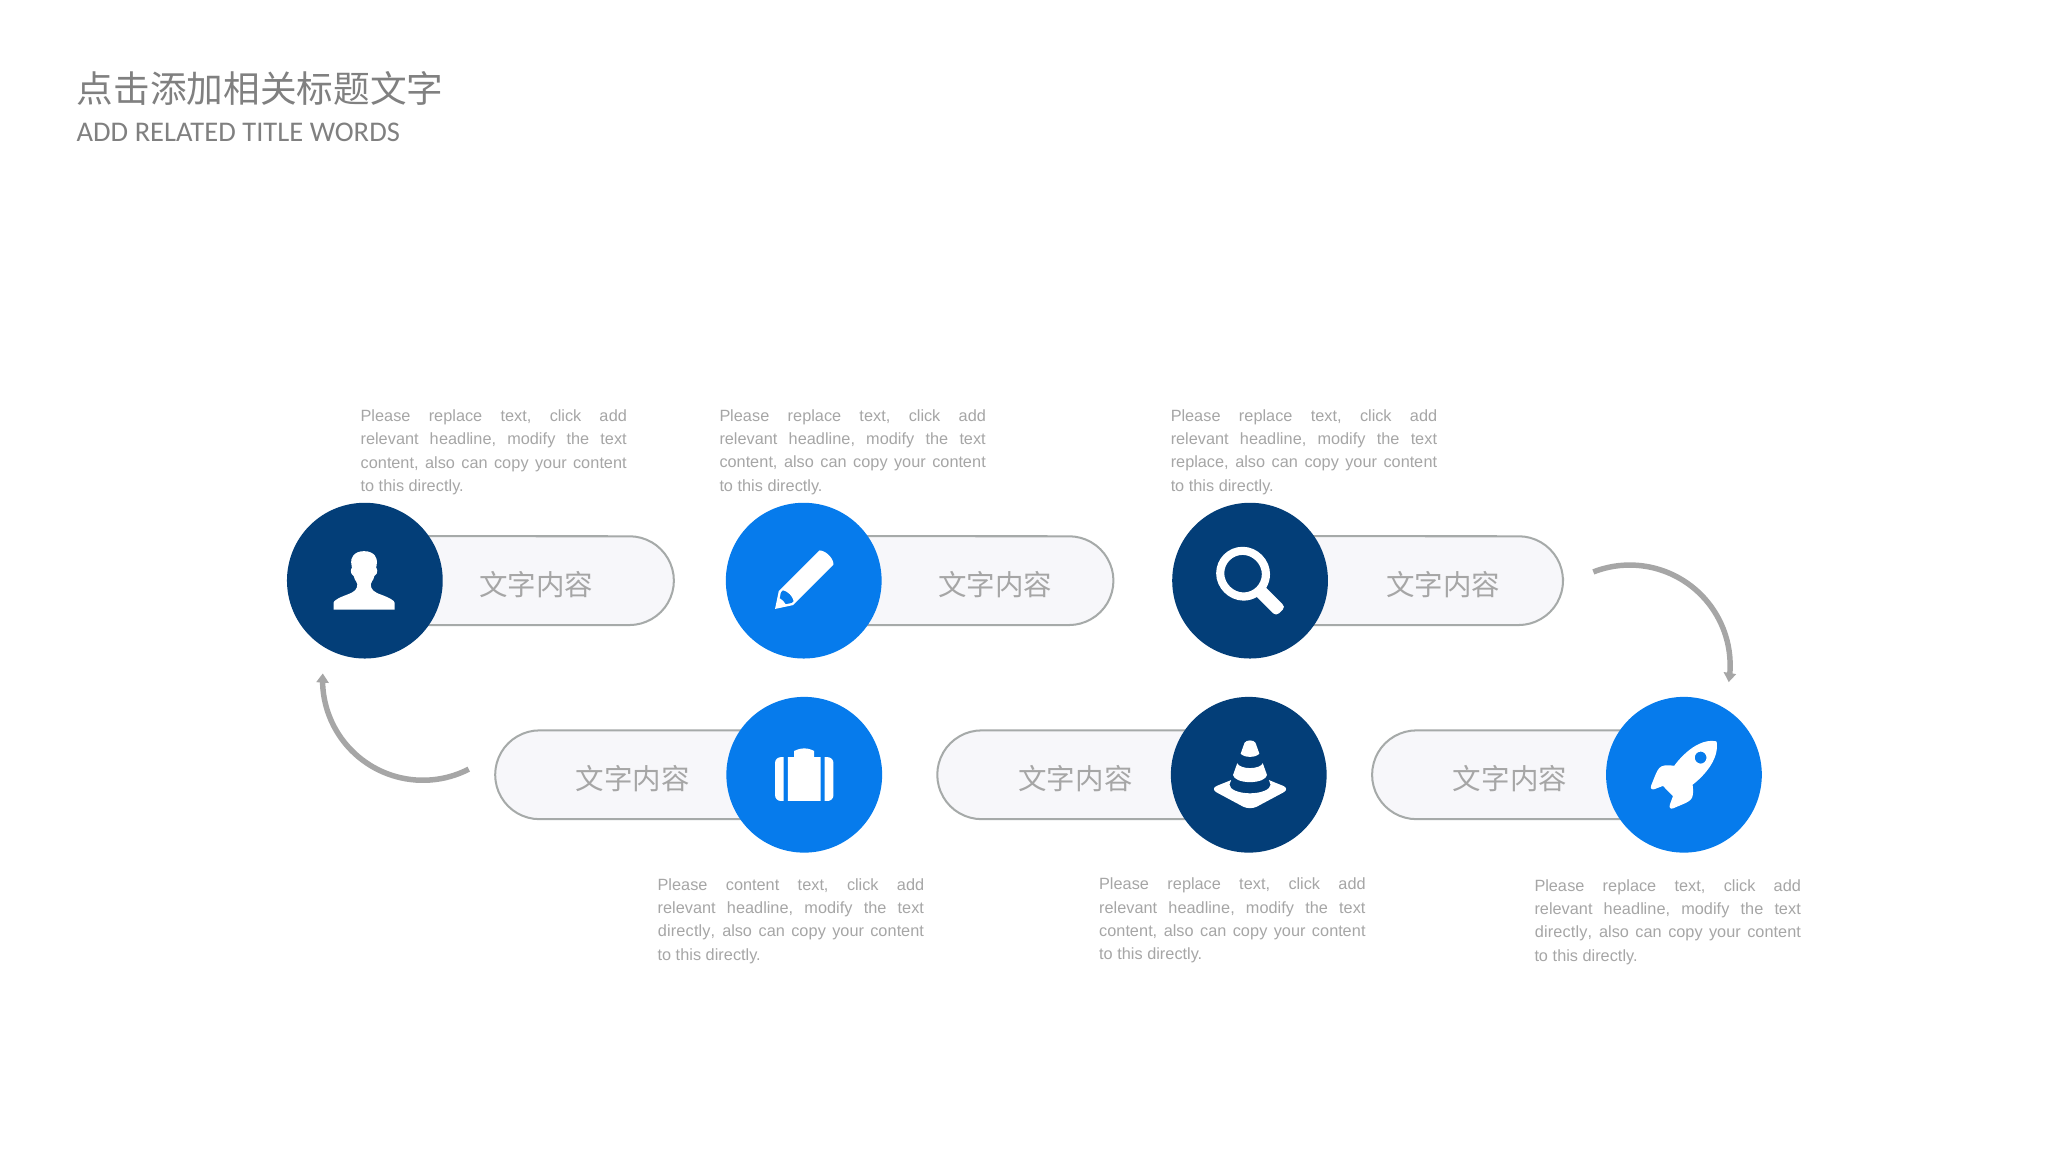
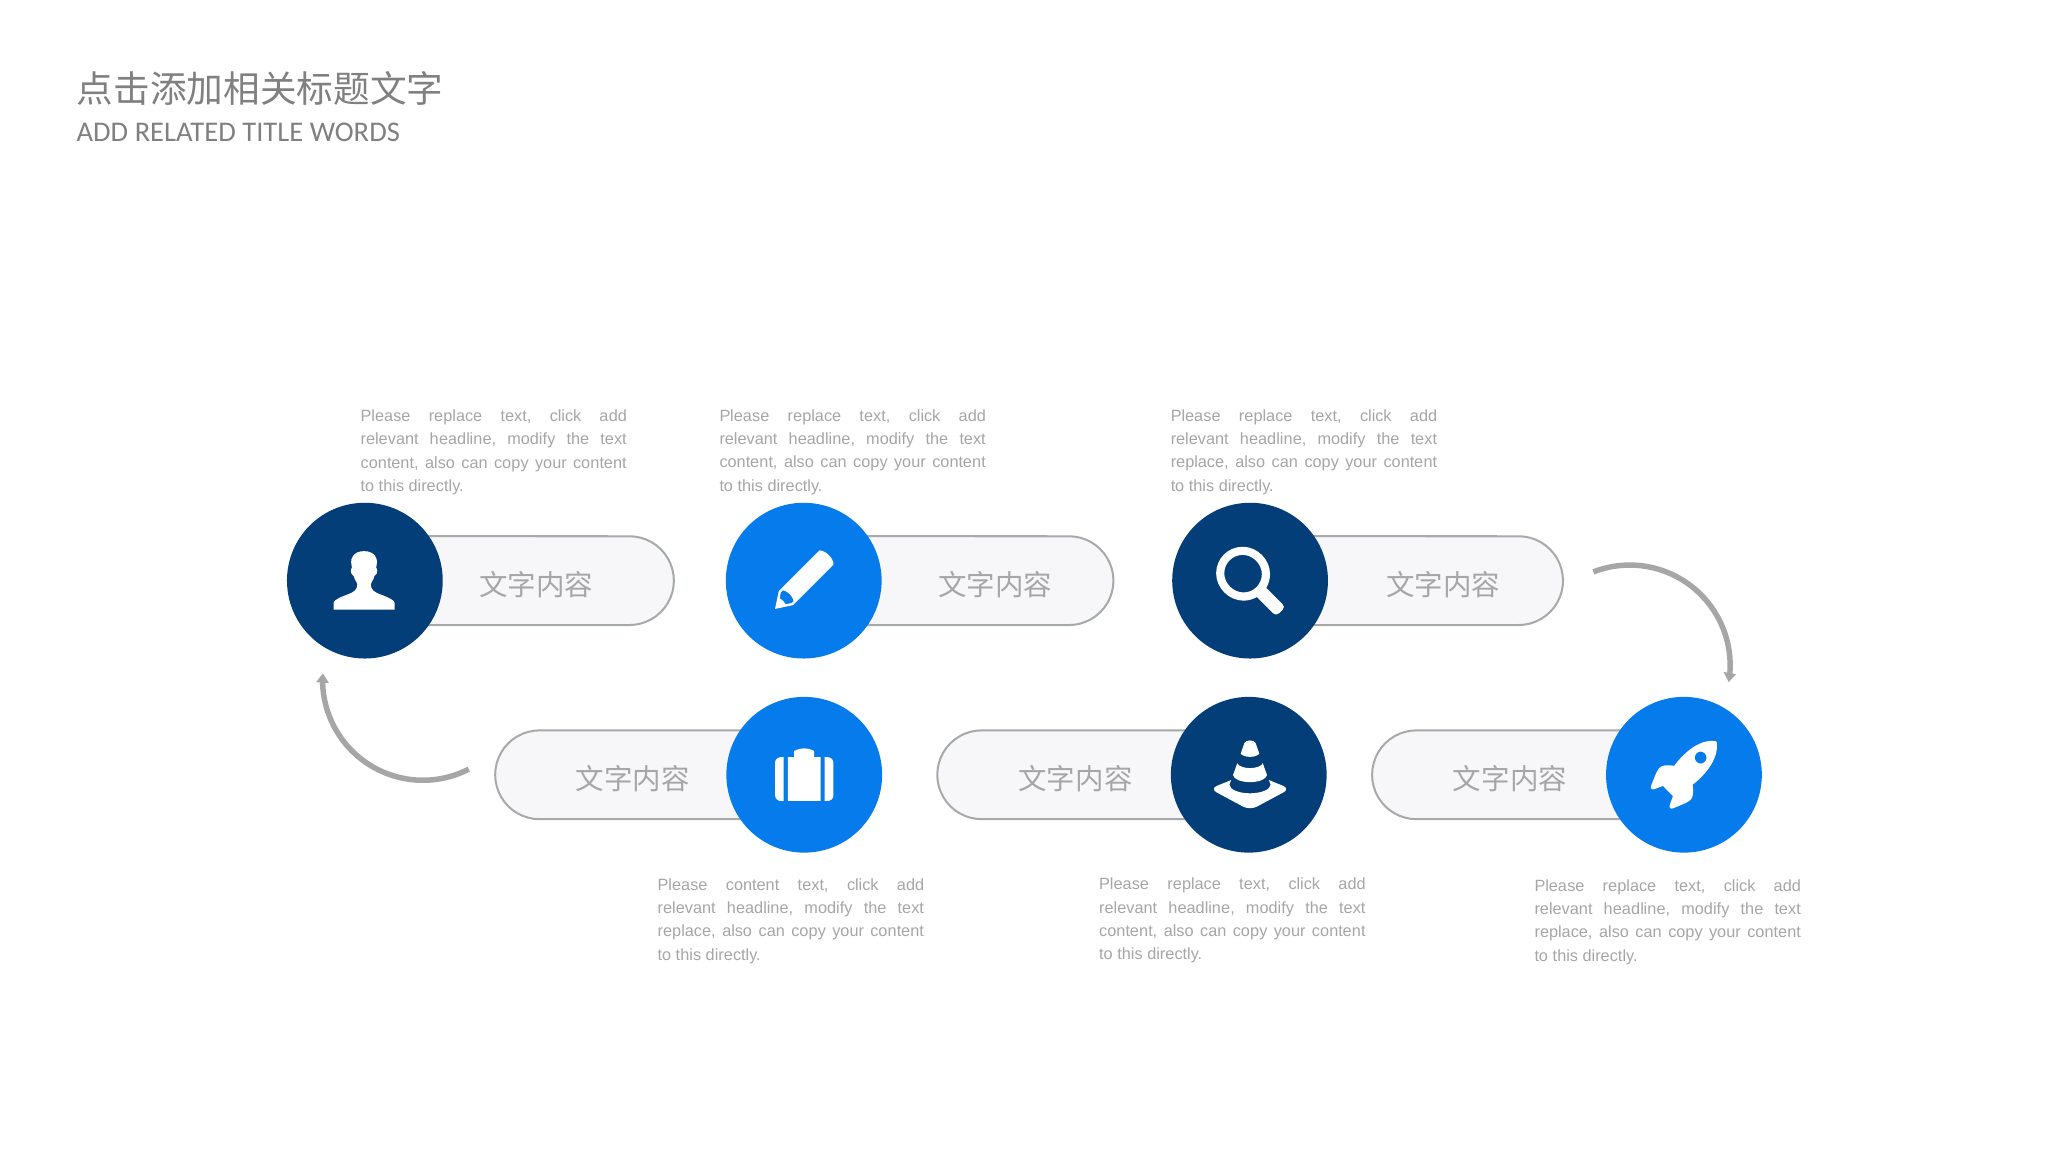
directly: directly -> replace (687, 932)
directly: directly -> replace (1564, 933)
